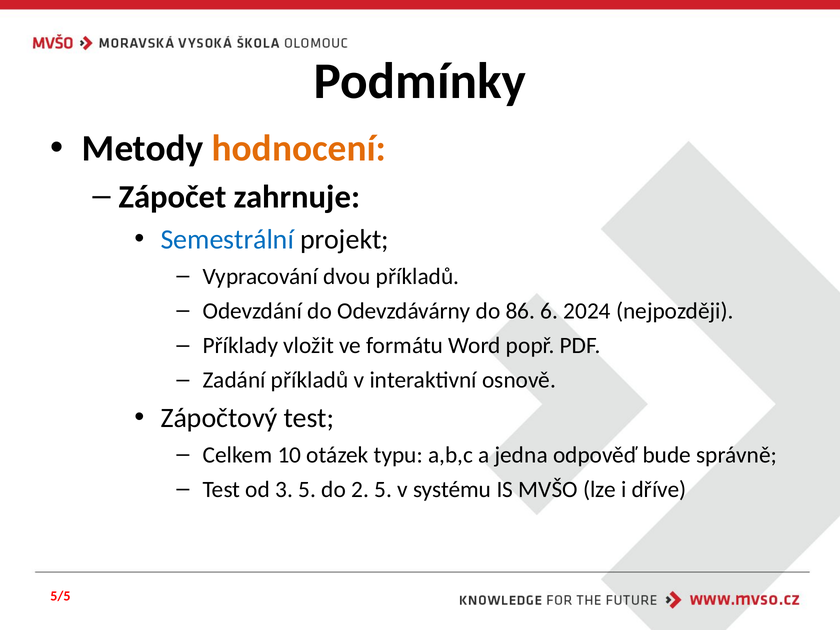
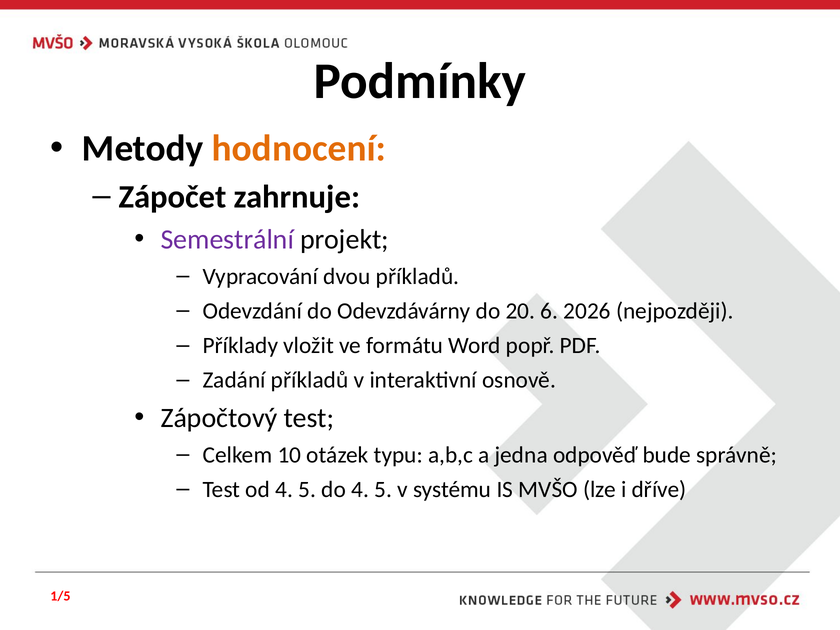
Semestrální colour: blue -> purple (227, 239)
86: 86 -> 20 (520, 311)
2024: 2024 -> 2026 (587, 311)
od 3: 3 -> 4 (284, 490)
do 2: 2 -> 4 (360, 490)
5/5: 5/5 -> 1/5 (60, 596)
